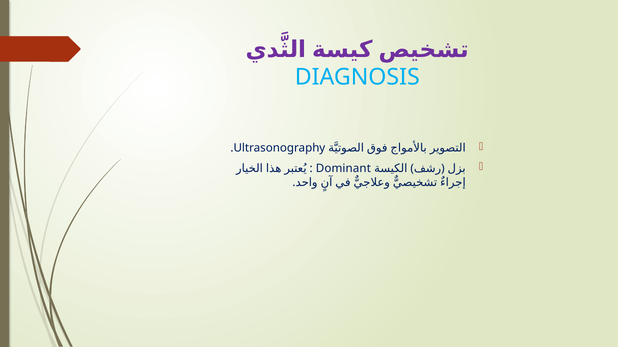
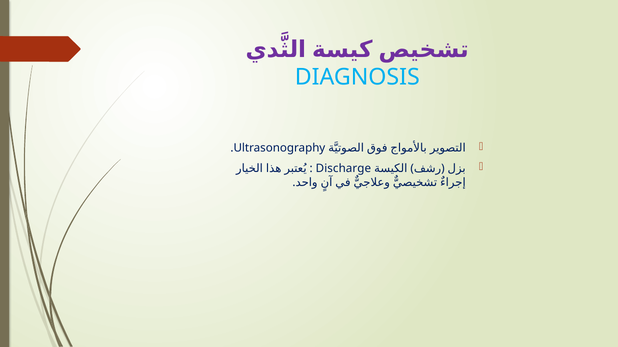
Dominant: Dominant -> Discharge (343, 169)
